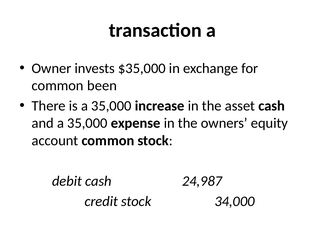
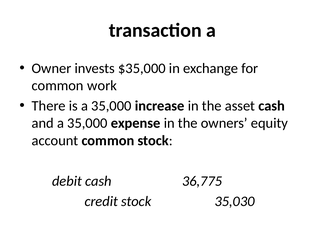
been: been -> work (102, 86)
24,987: 24,987 -> 36,775 (202, 181)
34,000: 34,000 -> 35,030 (235, 201)
